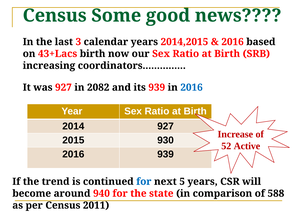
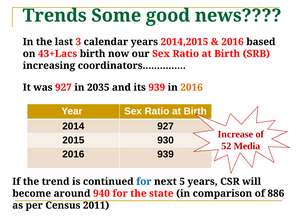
Census: Census -> Trends (55, 16)
2082: 2082 -> 2035 (98, 87)
2016 colour: blue -> orange (192, 87)
Active: Active -> Media (247, 146)
588: 588 -> 886 (276, 193)
